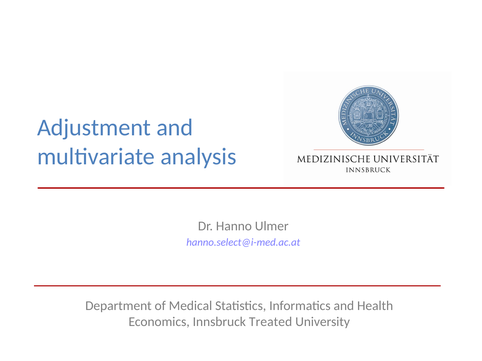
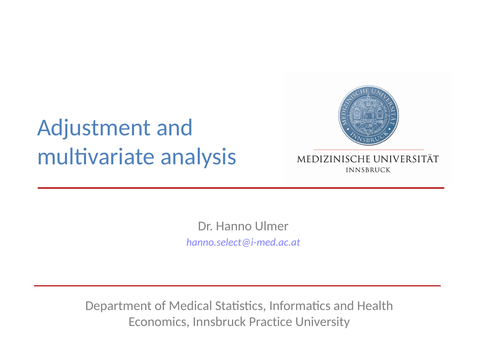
Treated: Treated -> Practice (271, 322)
